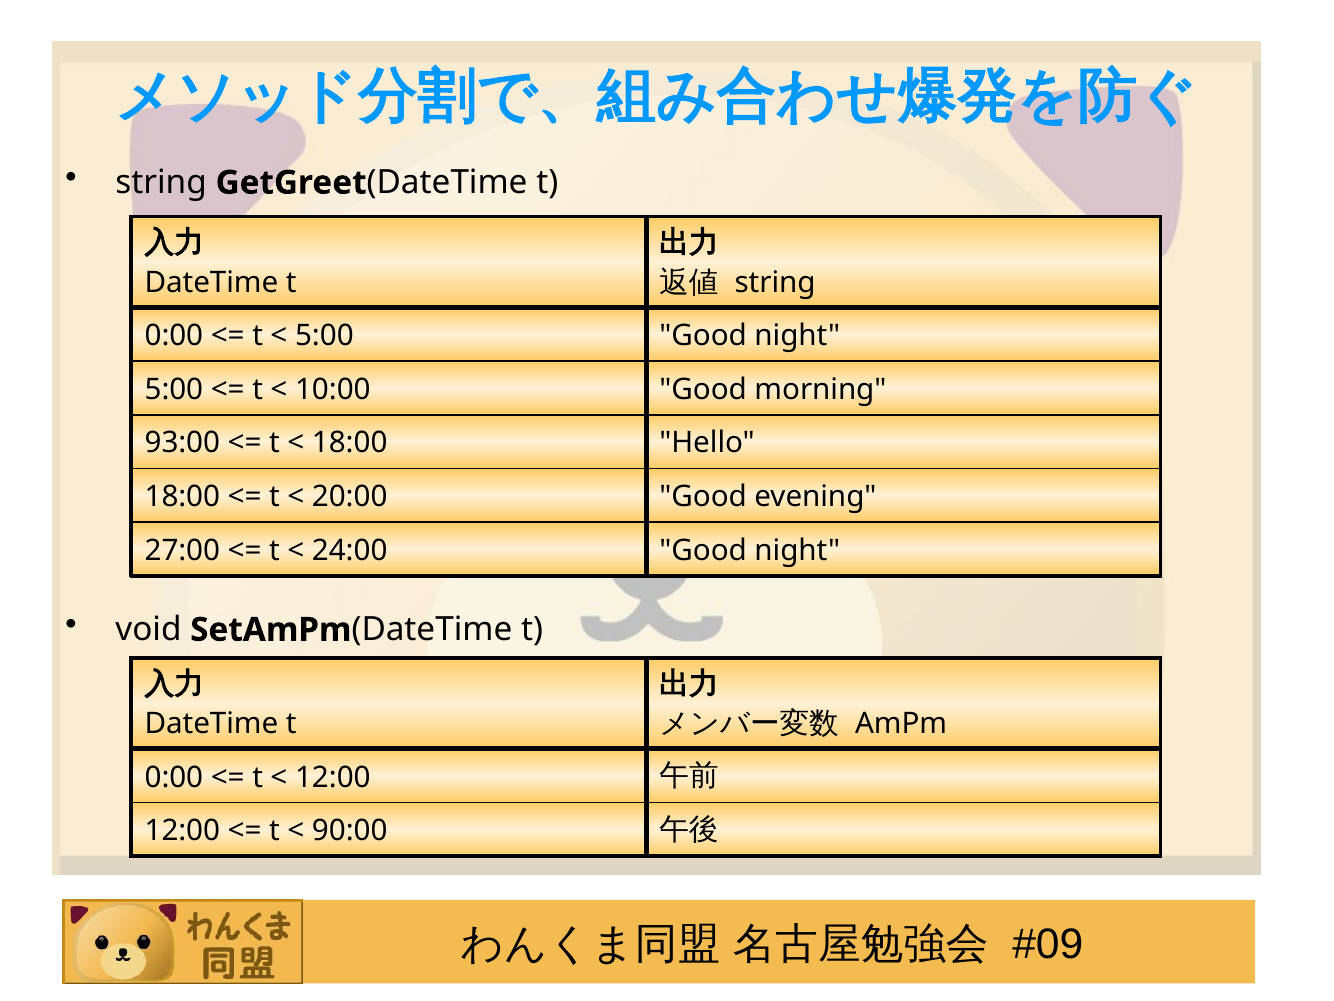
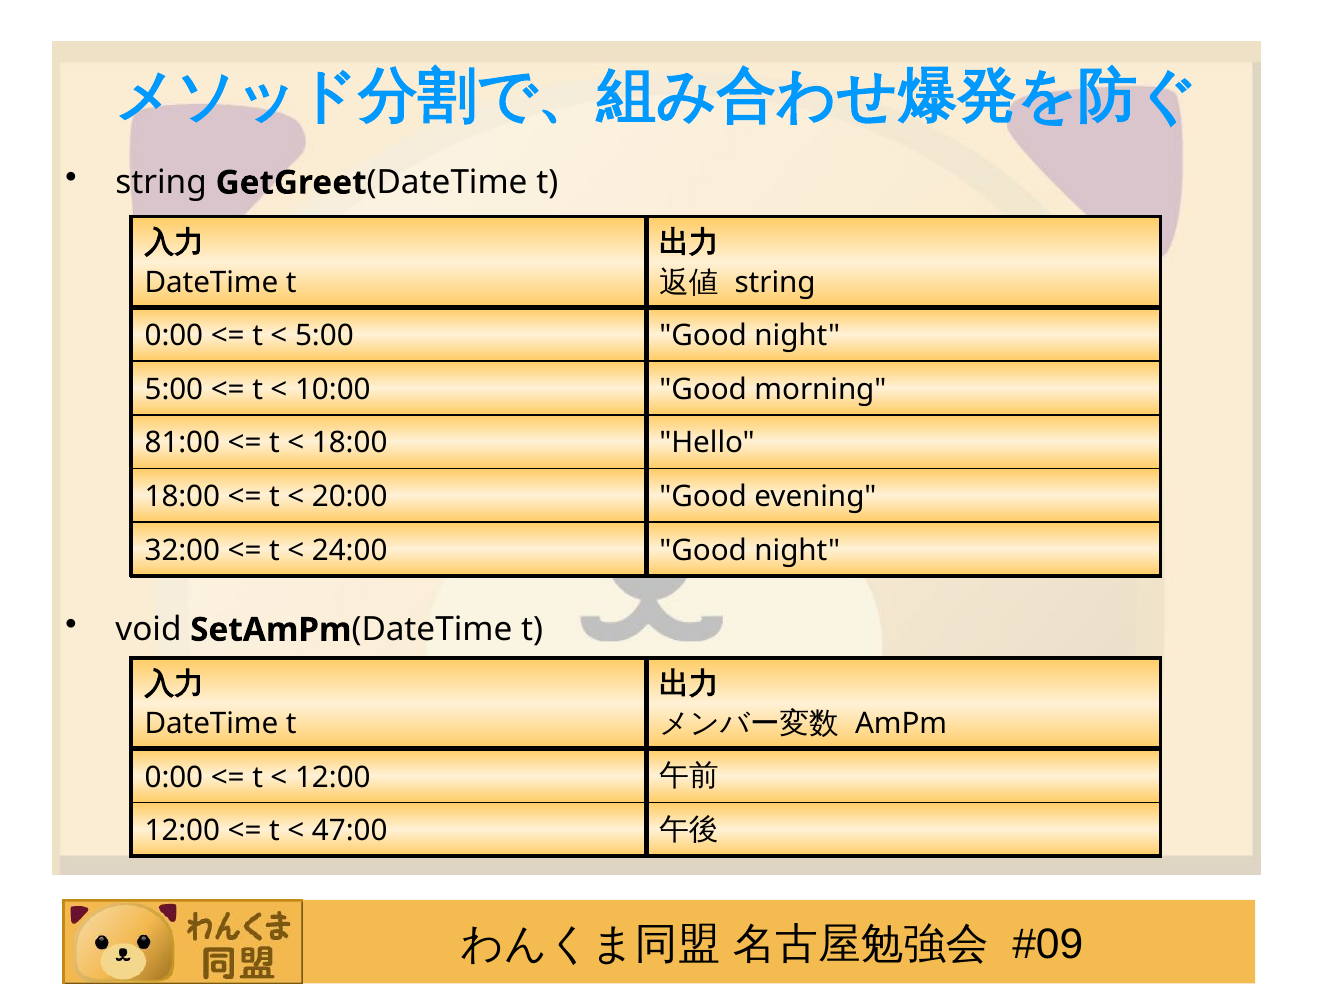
93:00: 93:00 -> 81:00 (182, 443)
27:00: 27:00 -> 32:00 (182, 550)
90:00: 90:00 -> 47:00 (350, 831)
